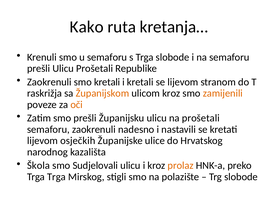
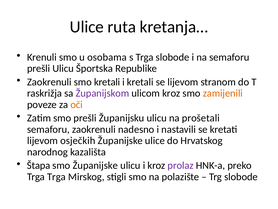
Kako: Kako -> Ulice (87, 27)
u semaforu: semaforu -> osobama (107, 57)
Ulicu Prošetali: Prošetali -> Športska (95, 68)
Županijskom colour: orange -> purple (102, 93)
Škola: Škola -> Štapa (39, 165)
smo Sudjelovali: Sudjelovali -> Županijske (95, 165)
prolaz colour: orange -> purple (181, 165)
